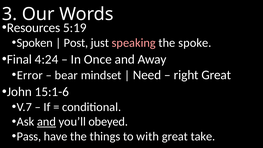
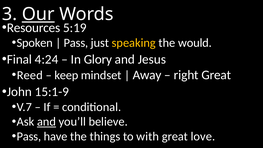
Our underline: none -> present (38, 14)
Post: Post -> Pass (76, 43)
speaking colour: pink -> yellow (134, 43)
spoke: spoke -> would (195, 43)
Once: Once -> Glory (98, 59)
Away: Away -> Jesus (152, 59)
Error: Error -> Reed (30, 75)
bear: bear -> keep (66, 75)
Need: Need -> Away (147, 75)
15:1-6: 15:1-6 -> 15:1-9 (52, 92)
obeyed: obeyed -> believe (108, 122)
take: take -> love (203, 136)
